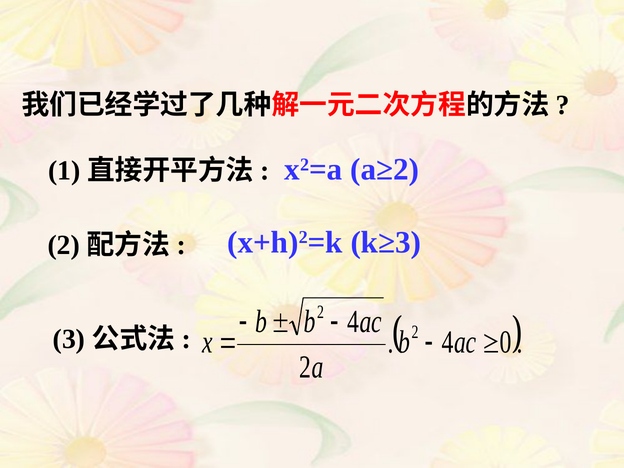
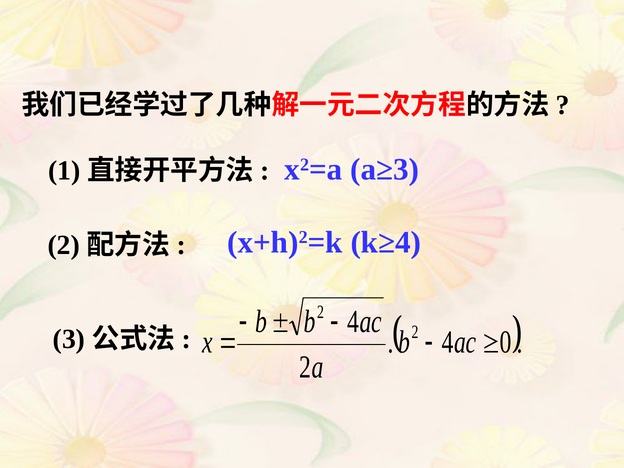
a≥2: a≥2 -> a≥3 (385, 170)
k≥3: k≥3 -> k≥4 (386, 242)
